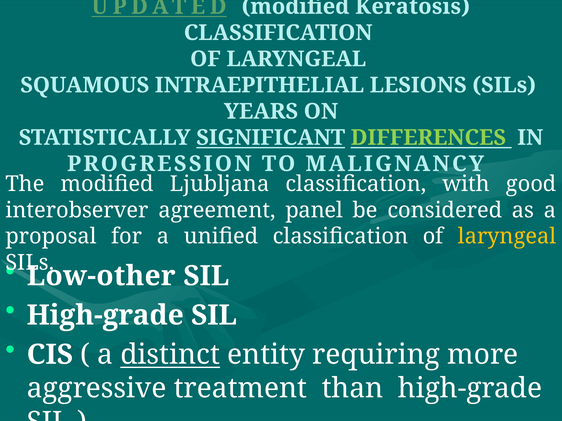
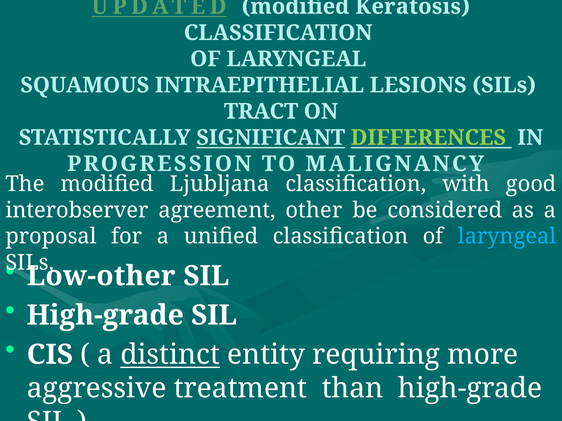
YEARS: YEARS -> TRACT (261, 112)
panel: panel -> other (314, 210)
laryngeal colour: yellow -> light blue (507, 237)
